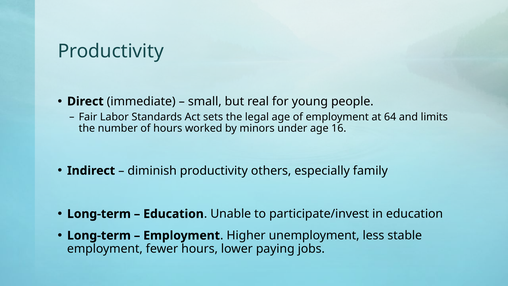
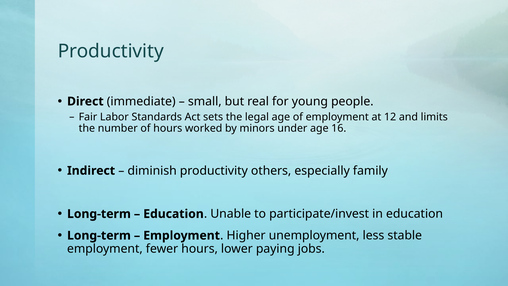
64: 64 -> 12 (390, 117)
